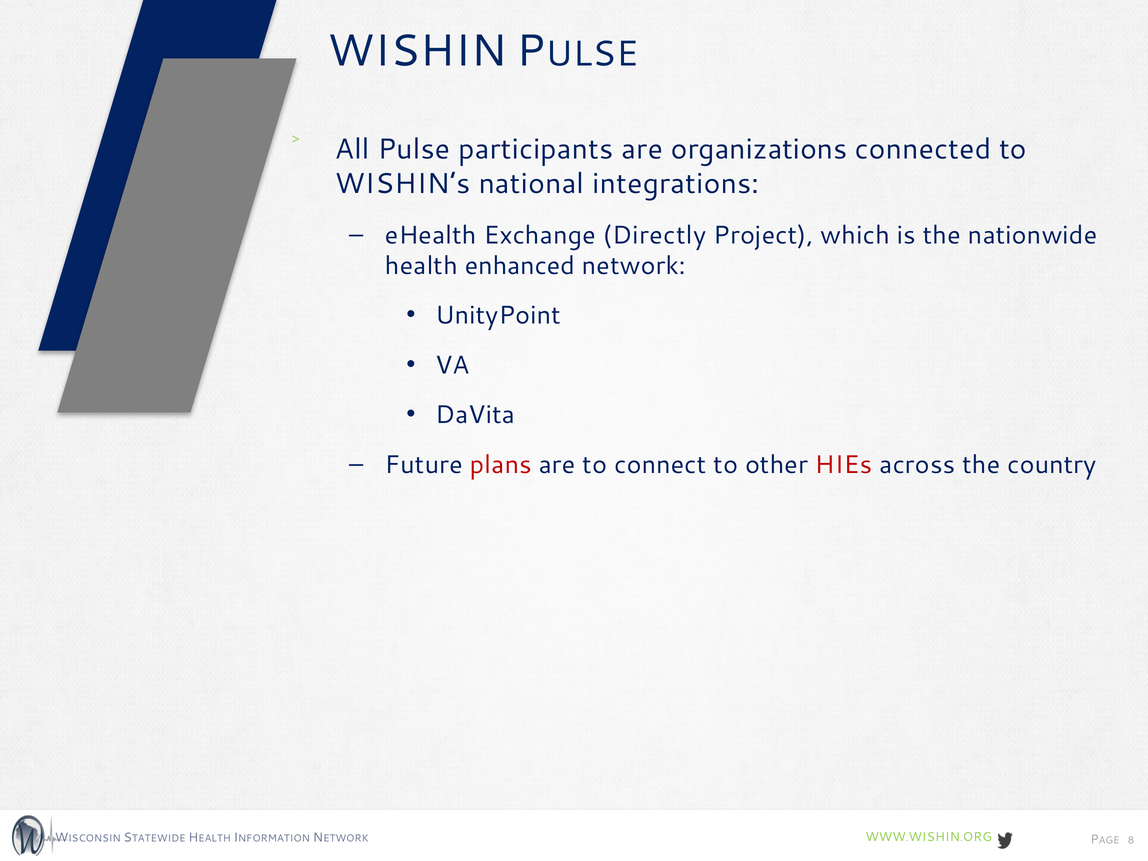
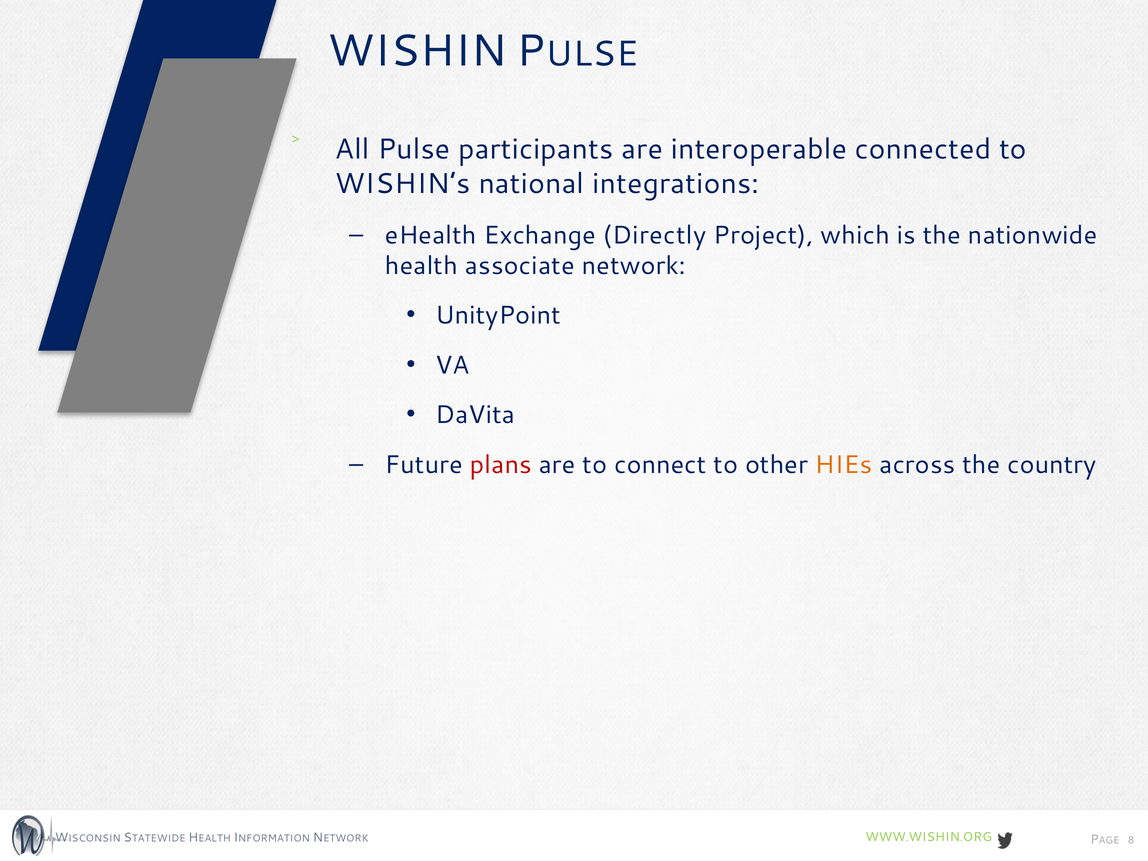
organizations: organizations -> interoperable (759, 149)
enhanced: enhanced -> associate (520, 266)
HIEs colour: red -> orange (844, 465)
